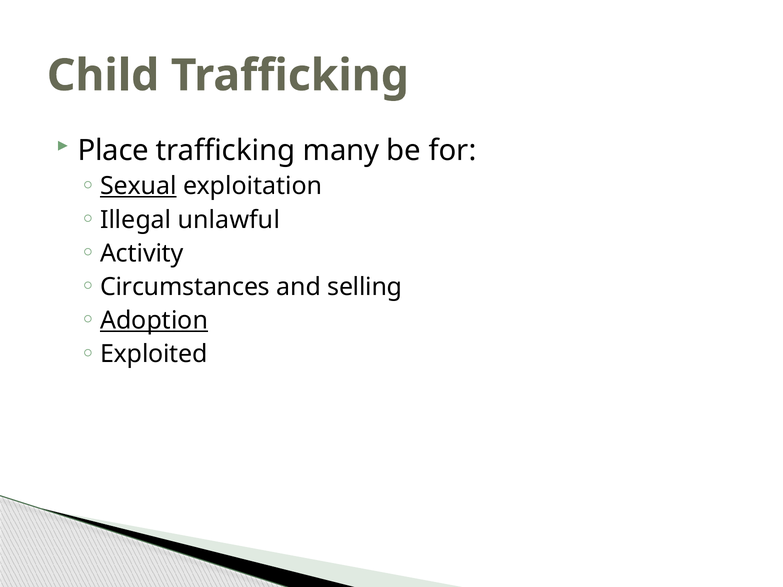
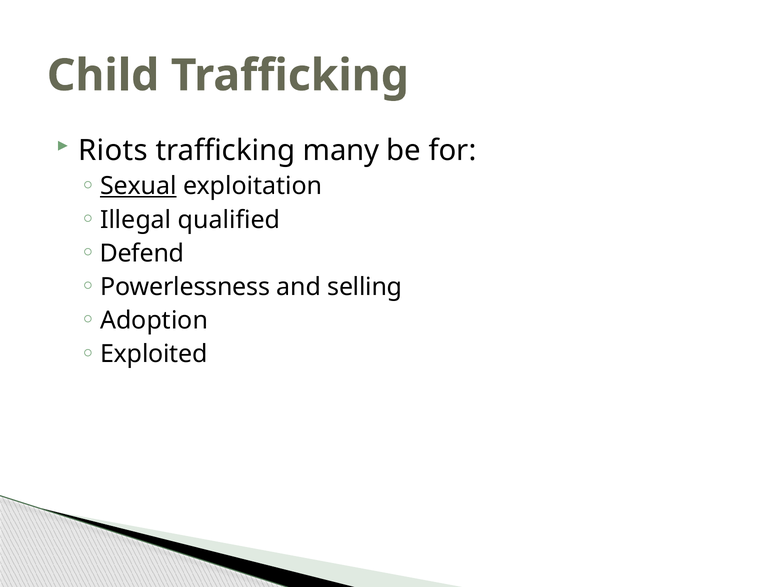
Place: Place -> Riots (113, 150)
unlawful: unlawful -> qualified (229, 220)
Activity: Activity -> Defend (142, 254)
Circumstances: Circumstances -> Powerlessness (185, 287)
Adoption underline: present -> none (154, 321)
